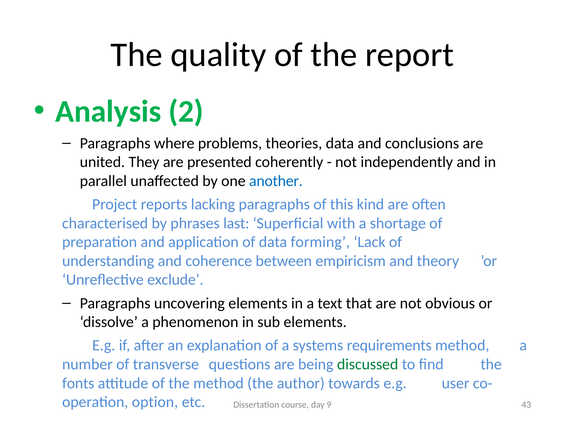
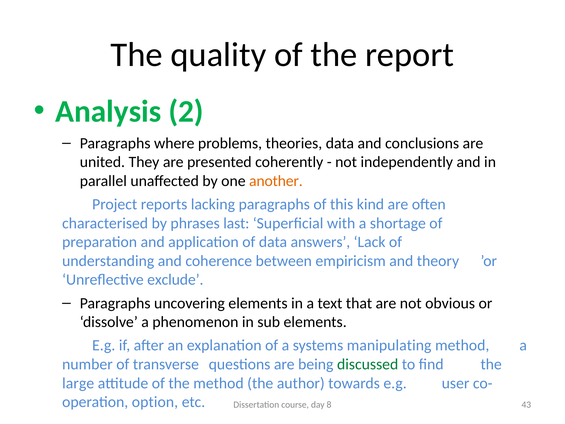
another colour: blue -> orange (276, 181)
forming: forming -> answers (320, 242)
requirements: requirements -> manipulating (389, 345)
fonts: fonts -> large (78, 383)
9: 9 -> 8 (329, 405)
